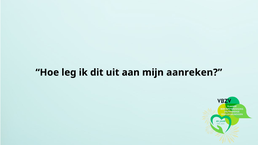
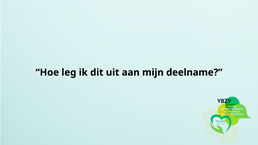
aanreken: aanreken -> deelname (194, 72)
